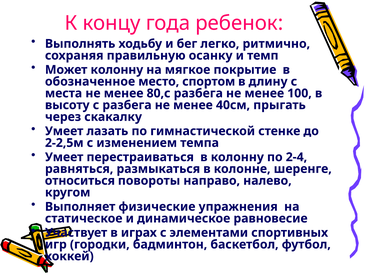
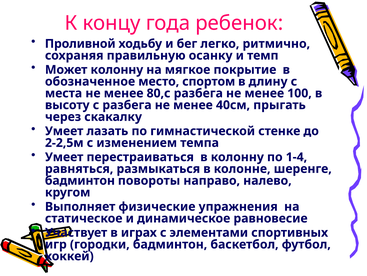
Выполнять: Выполнять -> Проливной (80, 44)
2-4: 2-4 -> 1-4 (296, 157)
относиться: относиться -> бадминтон (80, 180)
